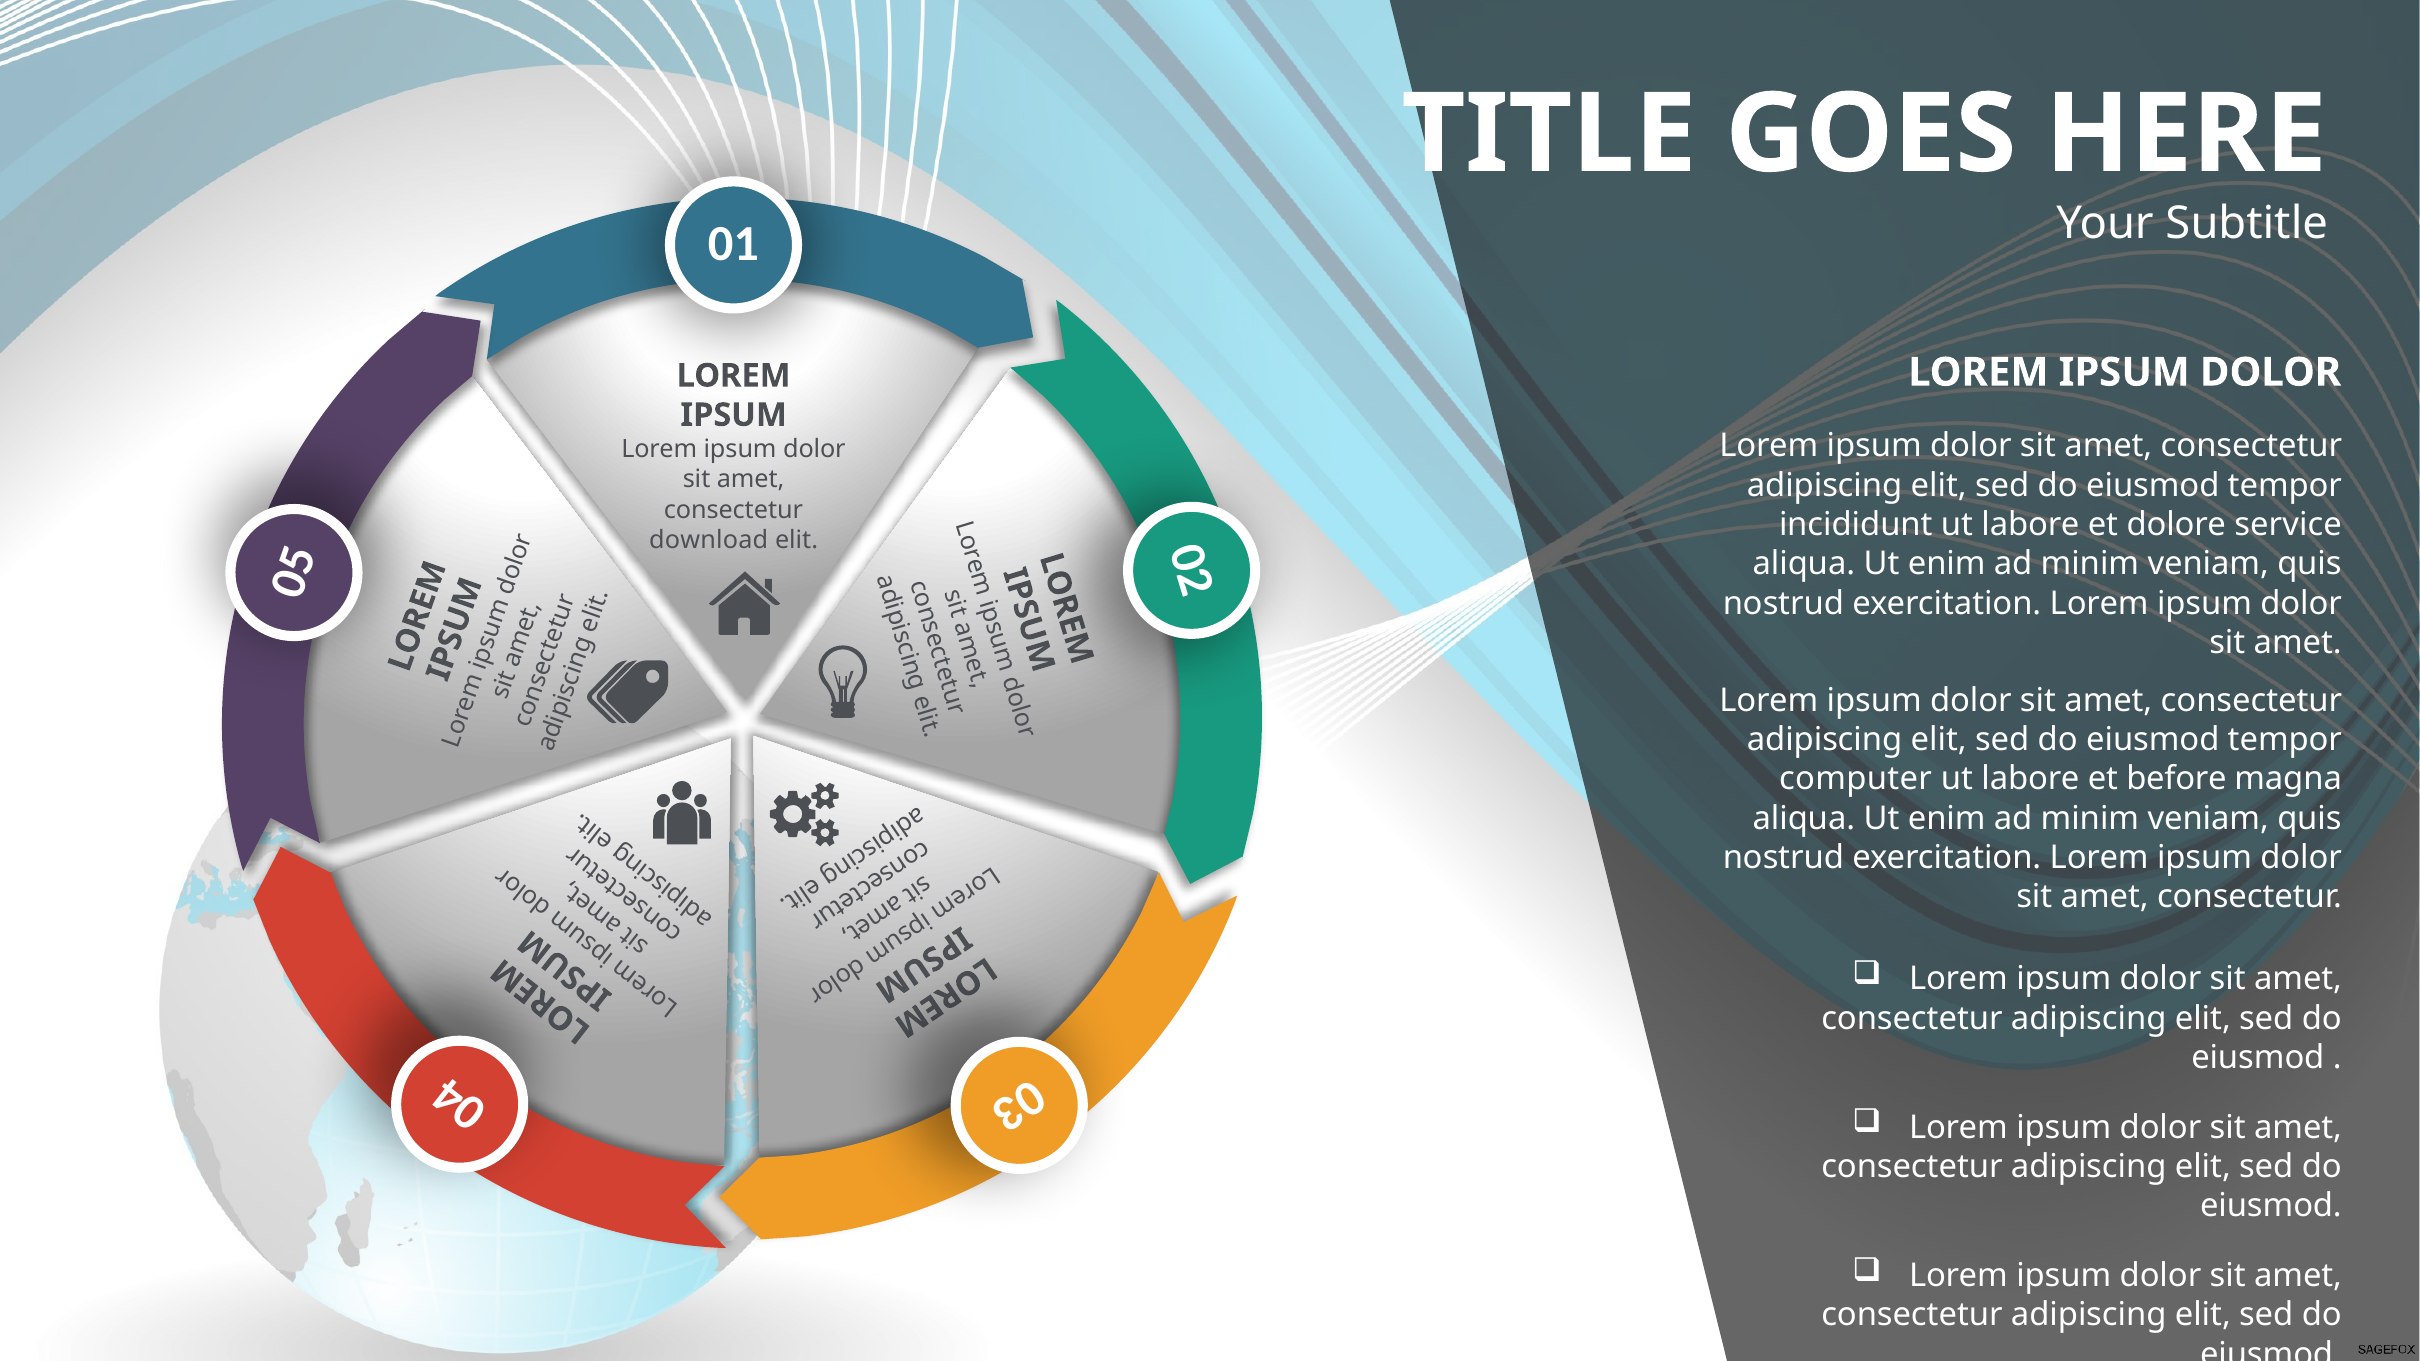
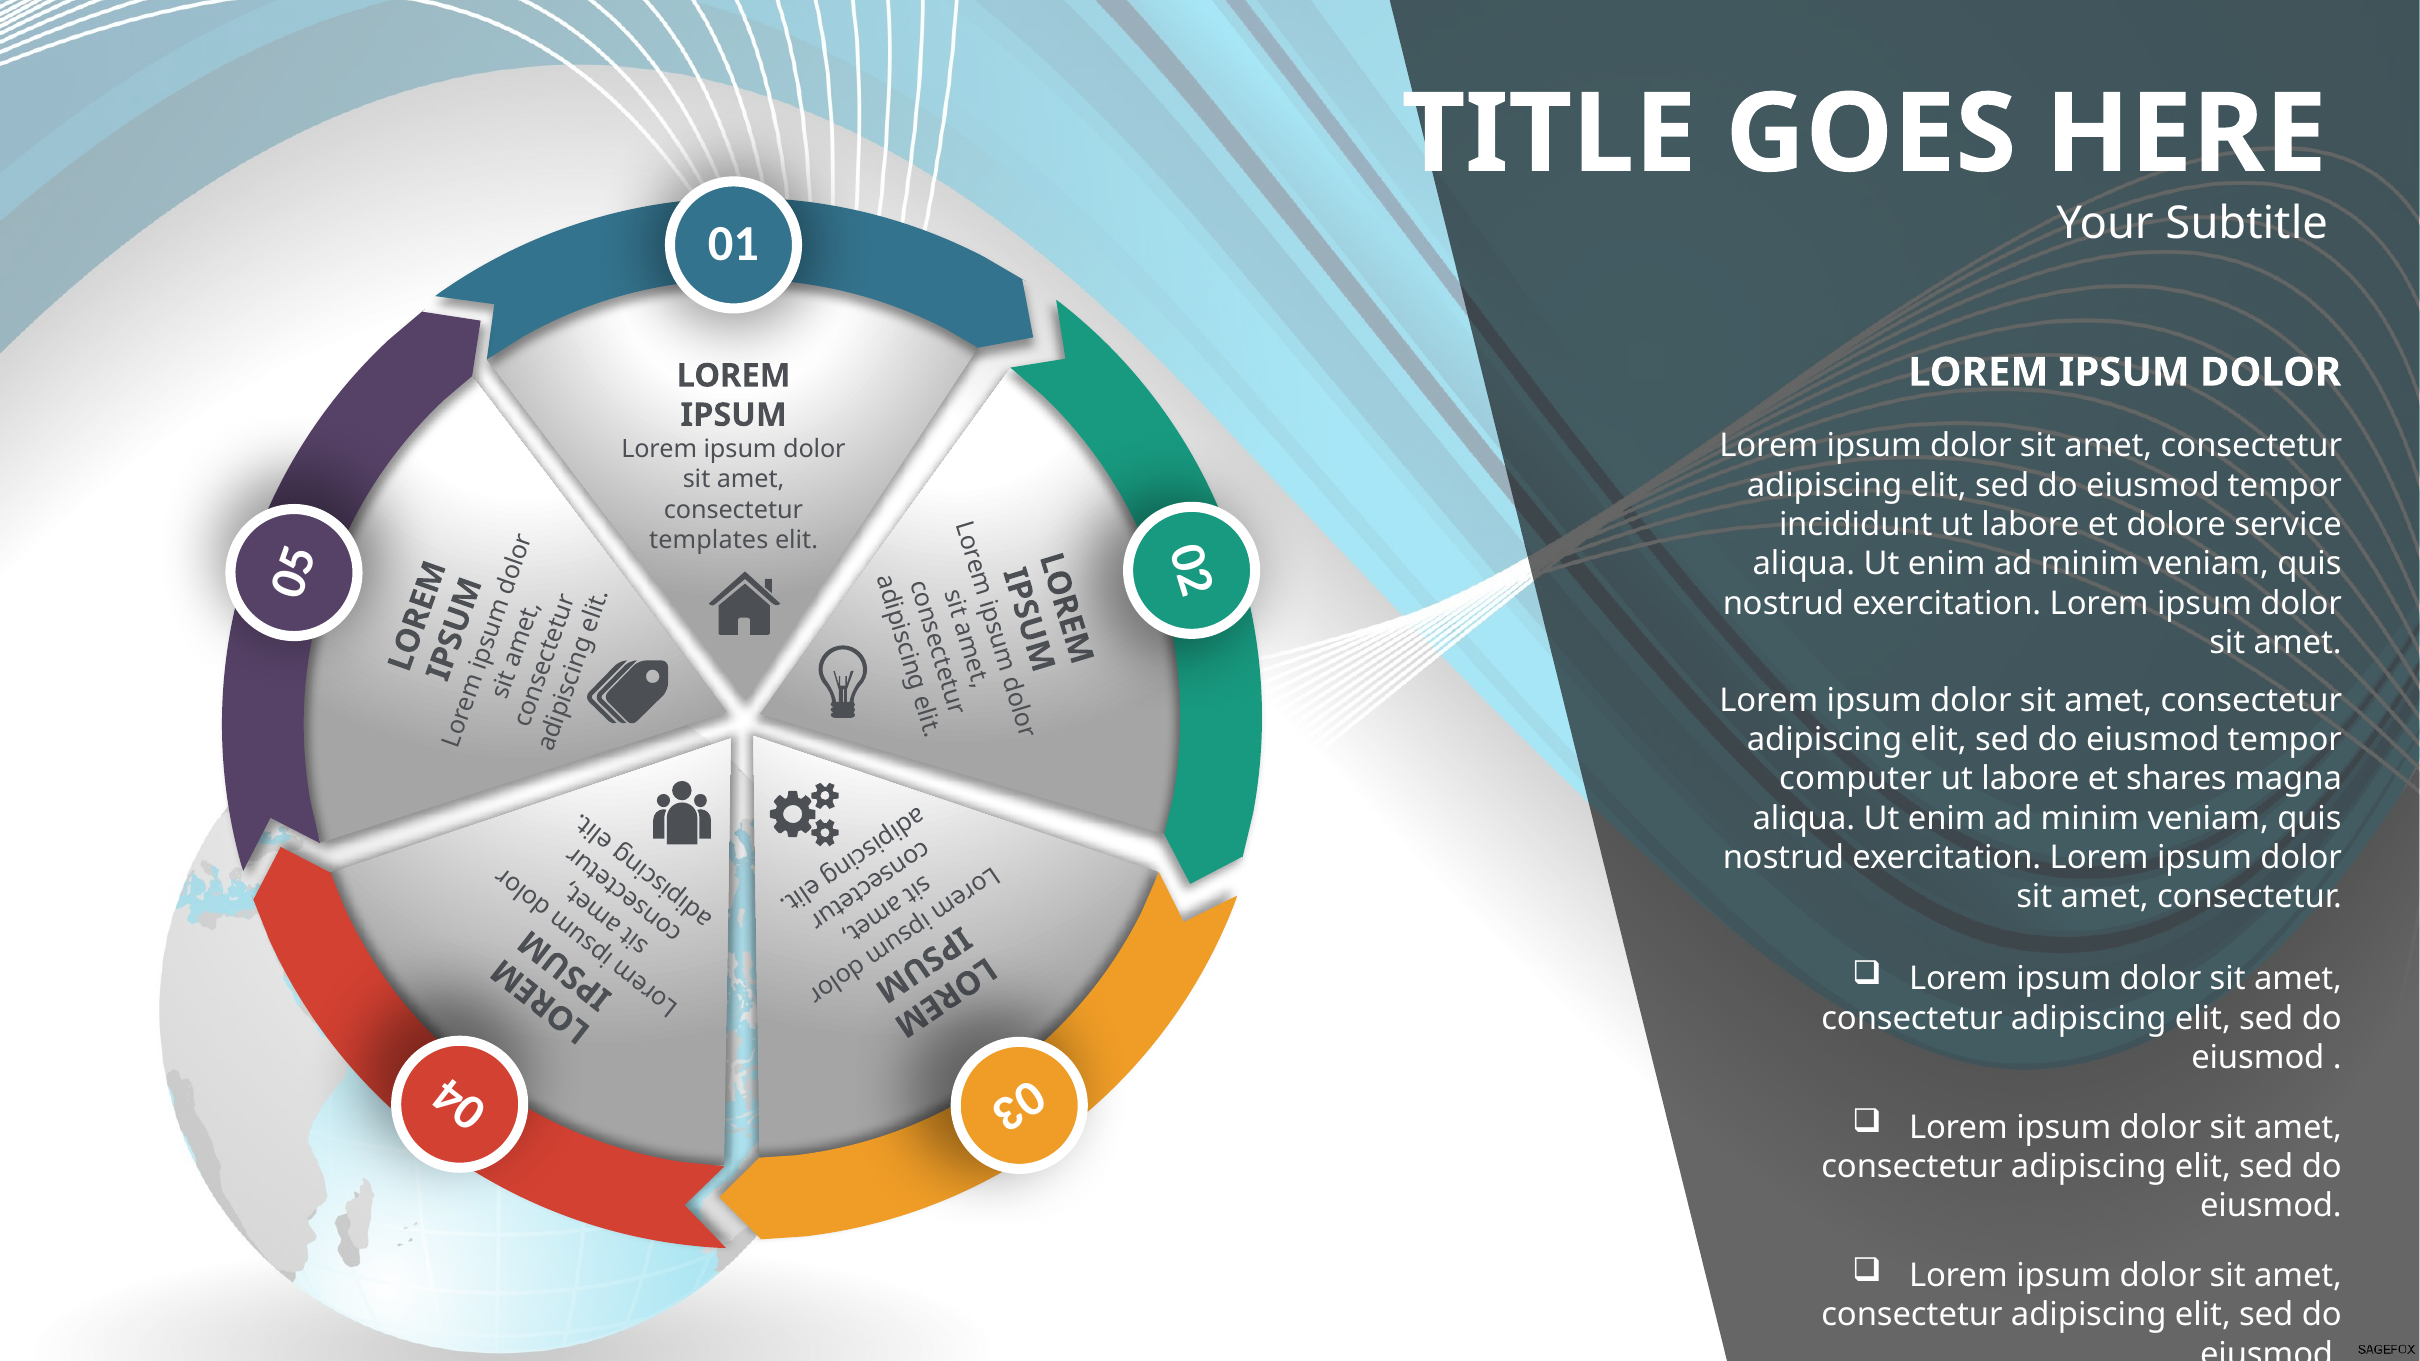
download: download -> templates (709, 540)
before: before -> shares (2176, 779)
